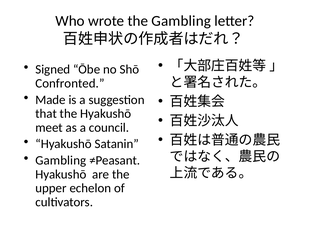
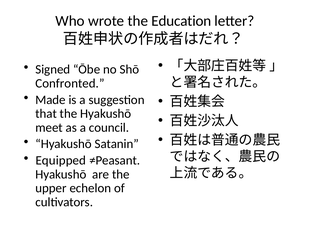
the Gambling: Gambling -> Education (181, 21)
Gambling: Gambling -> Equipped (61, 161)
